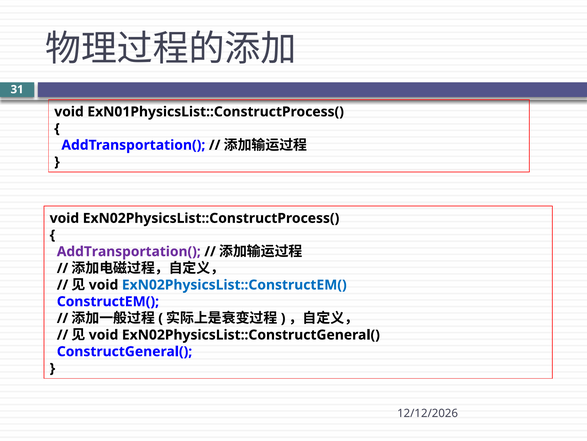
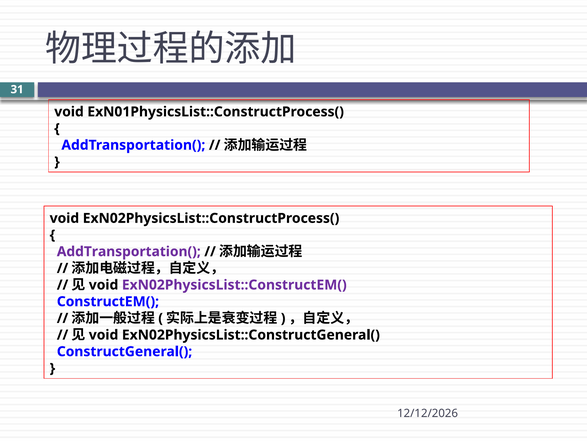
ExN02PhysicsList::ConstructEM( colour: blue -> purple (234, 284)
